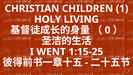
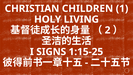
0: 0 -> 2 (108, 30)
WENT: WENT -> SIGNS (51, 52)
